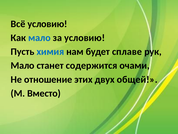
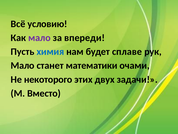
мало colour: blue -> purple (39, 38)
за условию: условию -> впереди (85, 38)
содержится: содержится -> математики (92, 65)
отношение: отношение -> некоторого (48, 79)
общей: общей -> задачи (137, 79)
